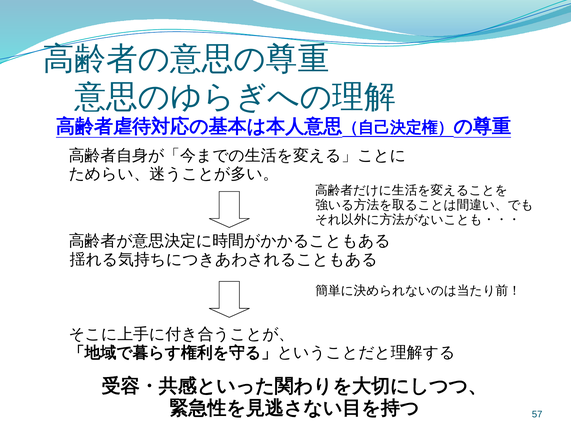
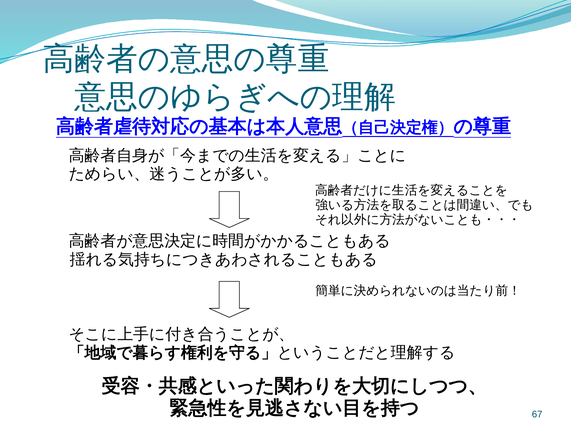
57: 57 -> 67 (537, 415)
